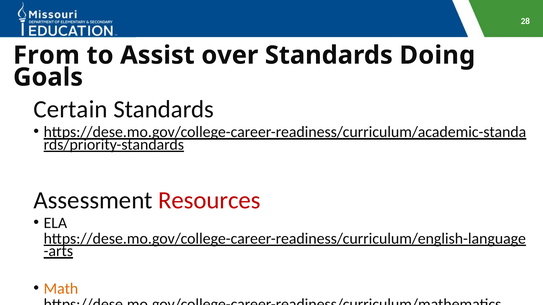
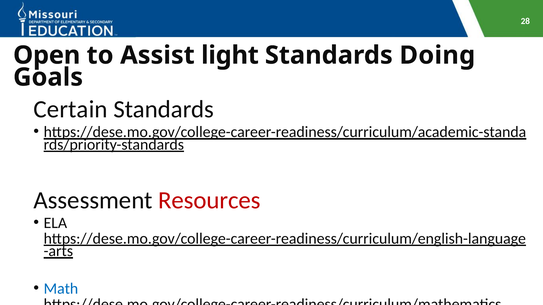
From: From -> Open (47, 55)
over: over -> light (230, 55)
Math colour: orange -> blue (61, 289)
